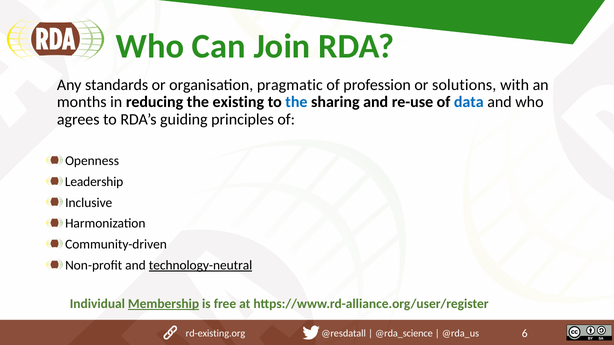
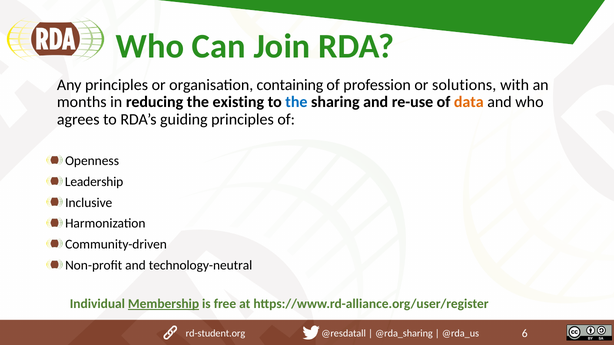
Any standards: standards -> principles (117, 85)
pragmatic: pragmatic -> containing (290, 85)
data colour: blue -> orange (469, 102)
technology-neutral underline: present -> none (201, 266)
rd-existing.org: rd-existing.org -> rd-student.org (216, 333)
@rda_science: @rda_science -> @rda_sharing (404, 333)
